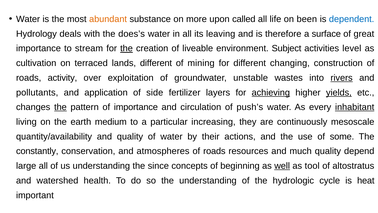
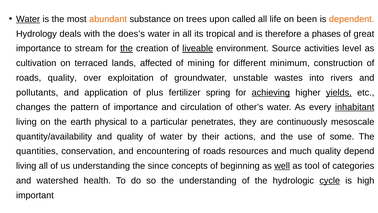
Water underline: none -> present (28, 19)
more: more -> trees (196, 19)
dependent colour: blue -> orange (352, 19)
leaving: leaving -> tropical (221, 34)
surface: surface -> phases (326, 34)
liveable underline: none -> present (198, 48)
Subject: Subject -> Source (286, 48)
lands different: different -> affected (156, 63)
changing: changing -> minimum (290, 63)
roads activity: activity -> quality (62, 78)
rivers underline: present -> none (342, 78)
side: side -> plus (155, 92)
layers: layers -> spring (218, 92)
the underline: present -> none (60, 107)
push’s: push’s -> other’s (250, 107)
medium: medium -> physical (111, 122)
increasing: increasing -> penetrates (214, 122)
constantly: constantly -> quantities (37, 151)
atmospheres: atmospheres -> encountering (163, 151)
large: large -> living (26, 166)
altostratus: altostratus -> categories (353, 166)
cycle underline: none -> present (330, 180)
heat: heat -> high (366, 180)
